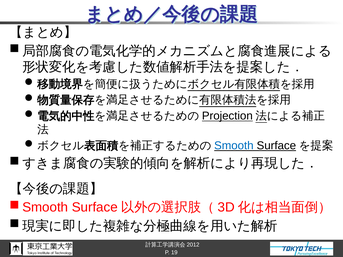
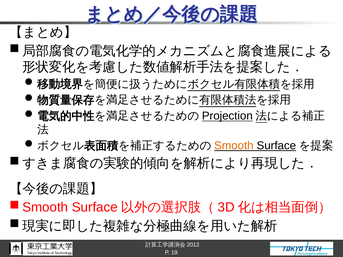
Smooth colour: blue -> orange (234, 146)
